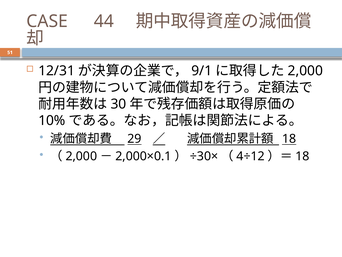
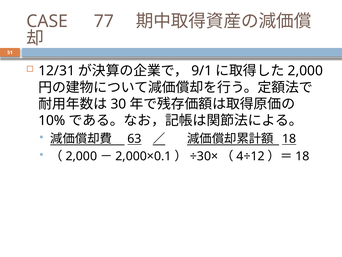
44: 44 -> 77 (104, 21)
29: 29 -> 63 (134, 139)
